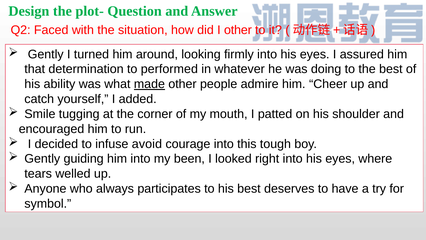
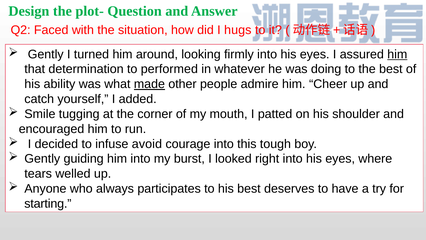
I other: other -> hugs (238, 30)
him underline: none -> present (397, 54)
been: been -> burst (189, 159)
symbol: symbol -> starting (48, 203)
